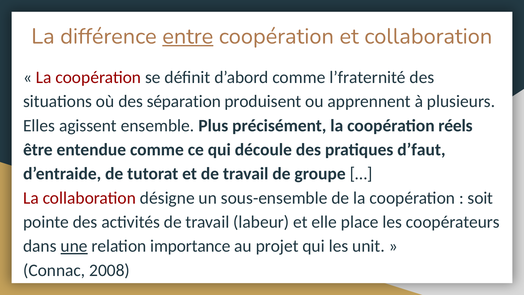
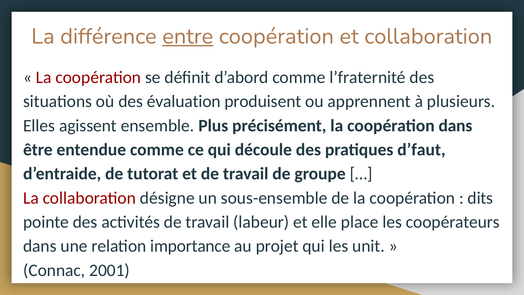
séparation: séparation -> évaluation (184, 101)
coopération réels: réels -> dans (455, 125)
soit: soit -> dits (480, 198)
une underline: present -> none (74, 246)
2008: 2008 -> 2001 (110, 270)
